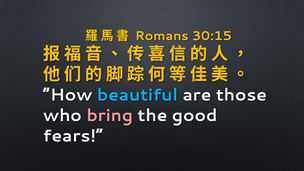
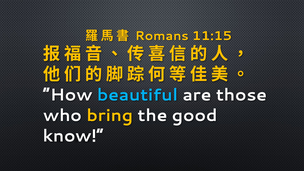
30:15: 30:15 -> 11:15 (212, 36)
bring colour: pink -> yellow (110, 116)
fears: fears -> know (73, 136)
